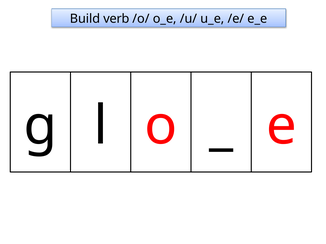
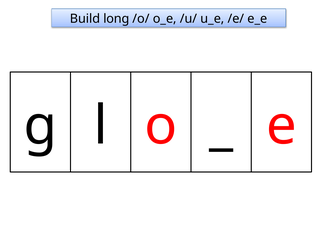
verb: verb -> long (116, 19)
